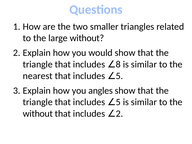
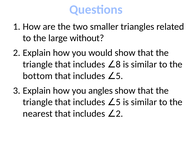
nearest: nearest -> bottom (38, 76)
without: without -> nearest (38, 114)
